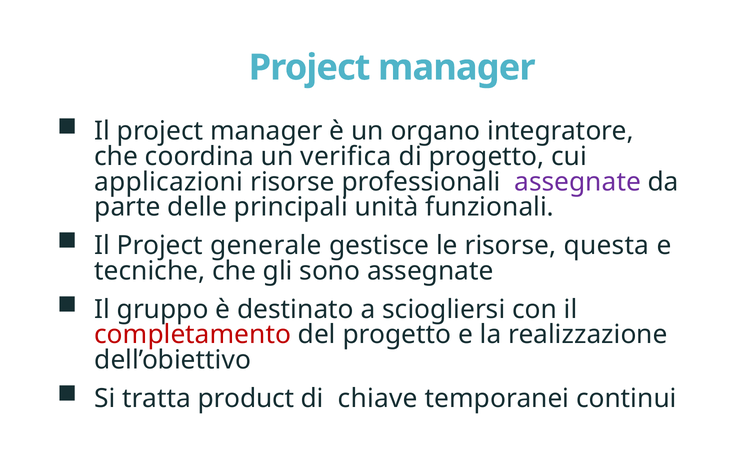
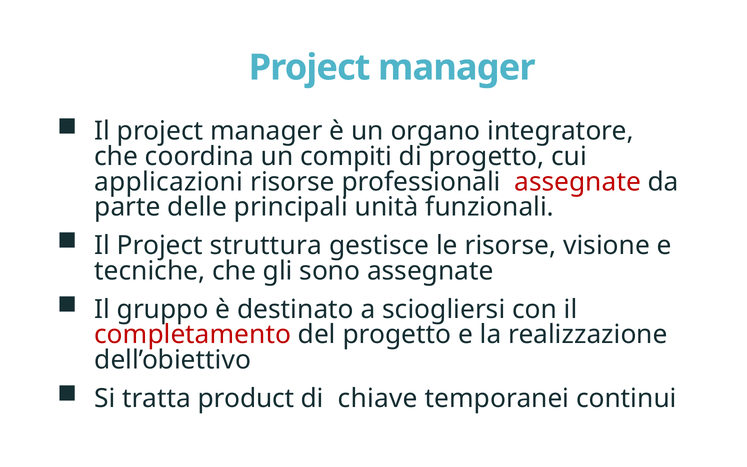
verifica: verifica -> compiti (346, 157)
assegnate colour: purple -> red (578, 182)
generale: generale -> struttura (266, 246)
questa: questa -> visione (607, 246)
